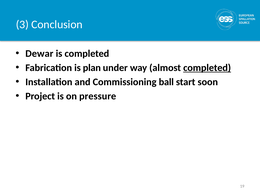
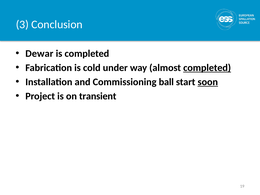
plan: plan -> cold (92, 68)
soon underline: none -> present (208, 82)
pressure: pressure -> transient (98, 96)
